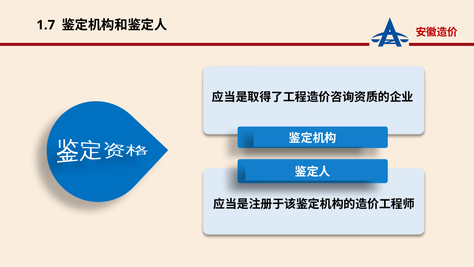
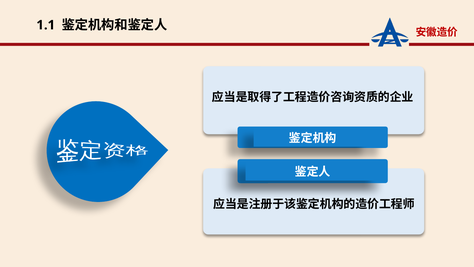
1.7: 1.7 -> 1.1 (46, 25)
